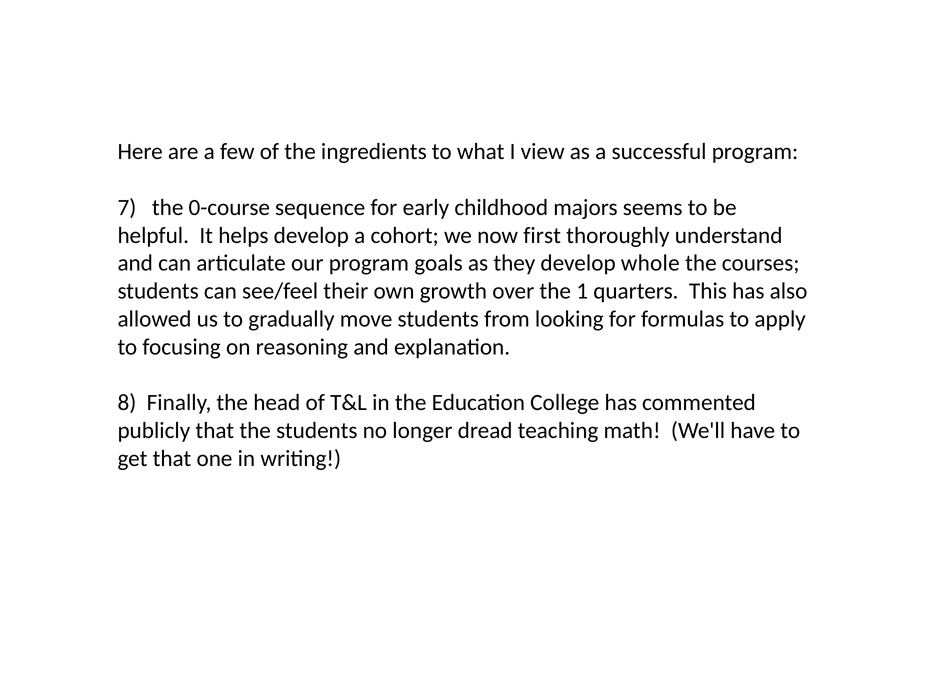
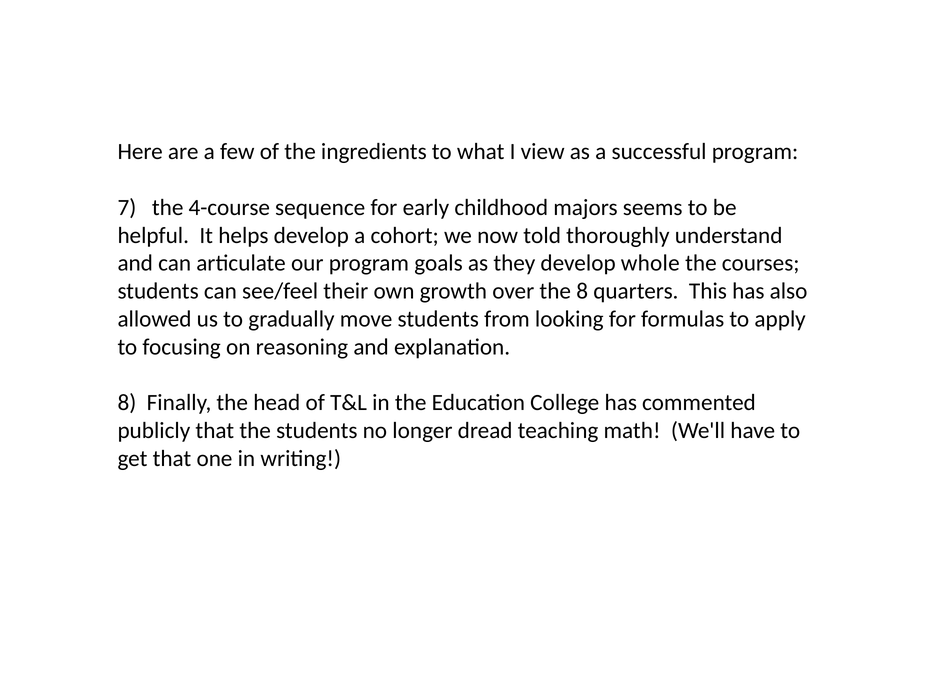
0-course: 0-course -> 4-course (229, 207)
first: first -> told (542, 235)
the 1: 1 -> 8 (582, 291)
